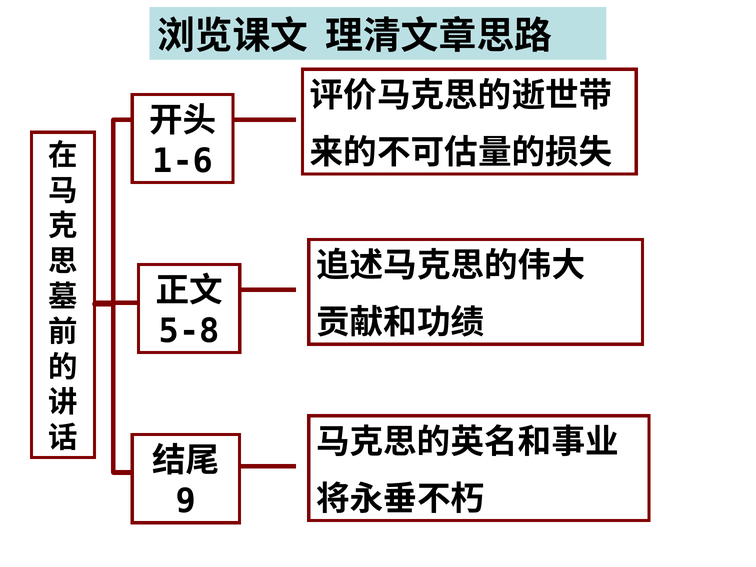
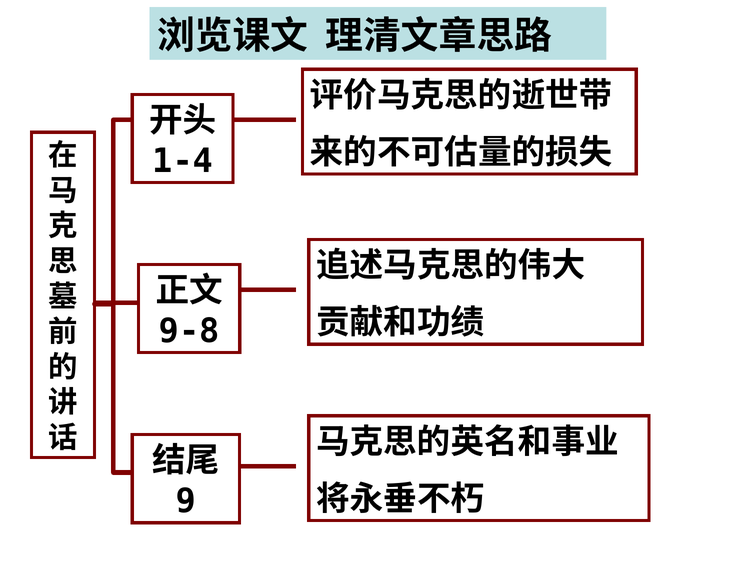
1-6: 1-6 -> 1-4 (183, 161)
5-8: 5-8 -> 9-8 (189, 331)
